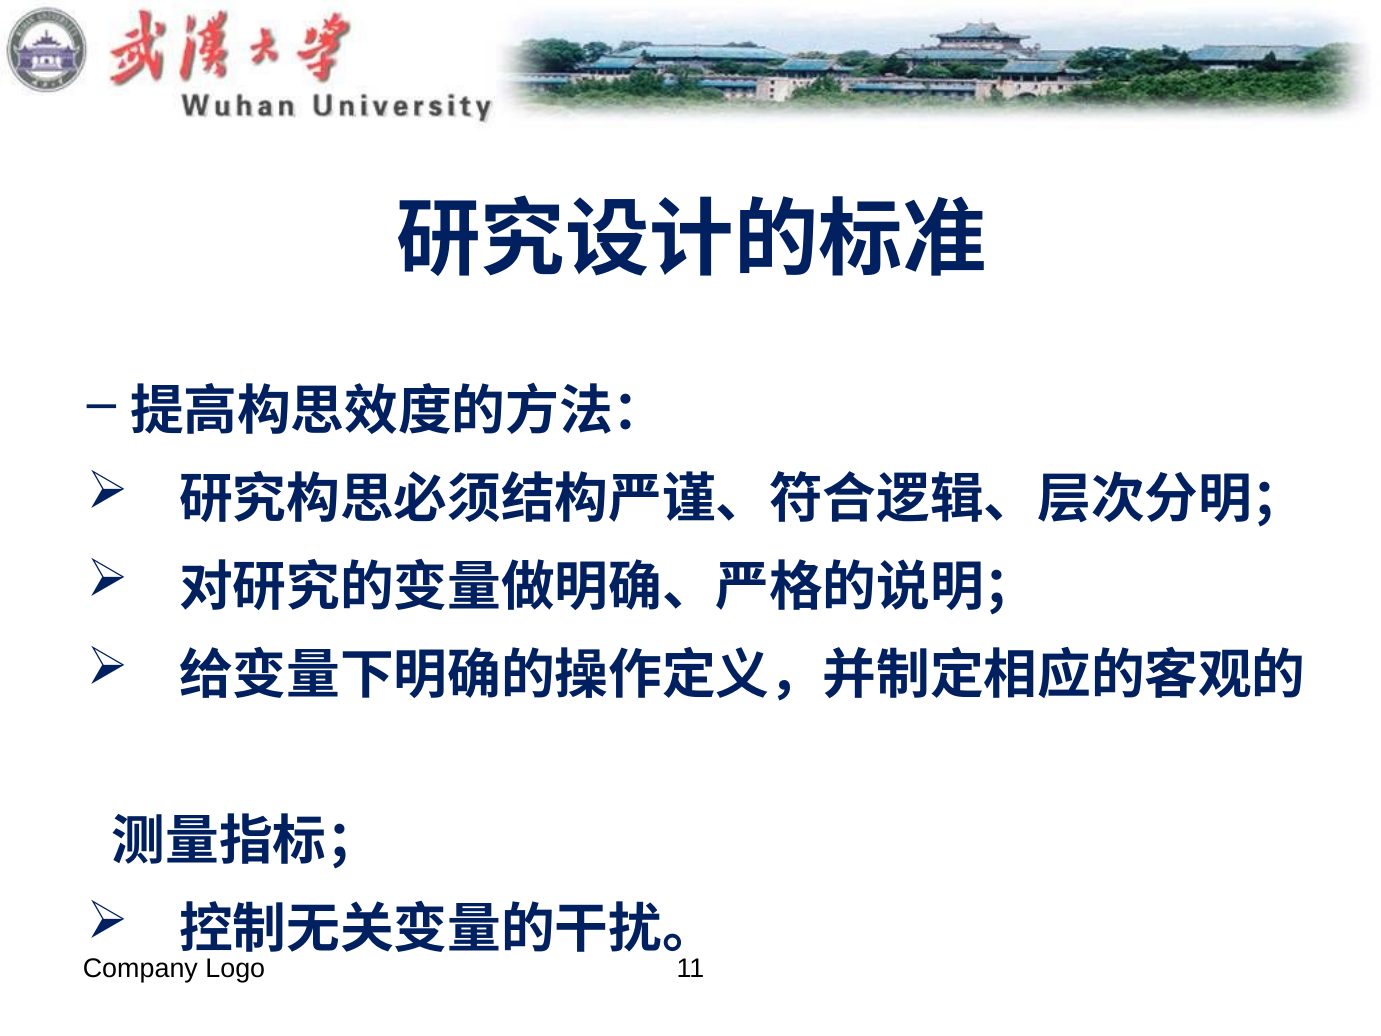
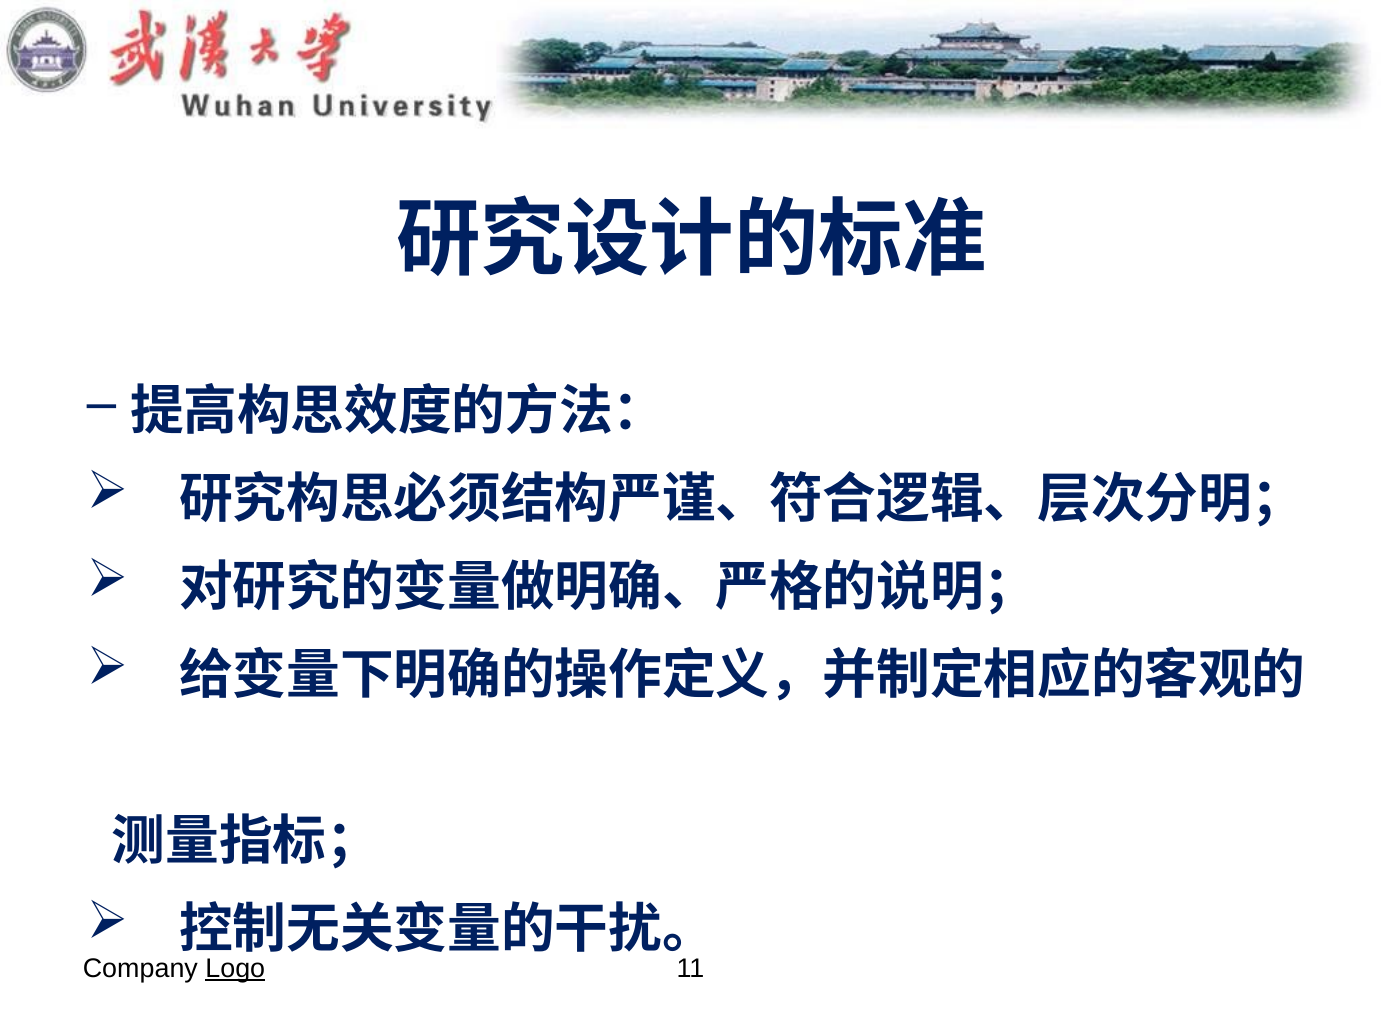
Logo underline: none -> present (235, 968)
